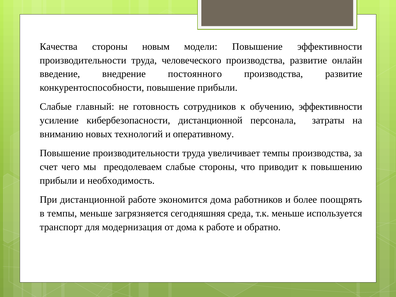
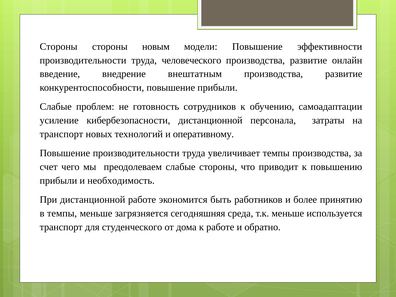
Качества: Качества -> Стороны (59, 47)
постоянного: постоянного -> внештатным (195, 74)
главный: главный -> проблем (95, 107)
обучению эффективности: эффективности -> самоадаптации (330, 107)
вниманию: вниманию -> транспорт (61, 134)
экономится дома: дома -> быть (221, 200)
поощрять: поощрять -> принятию (341, 200)
модернизация: модернизация -> студенческого (132, 227)
